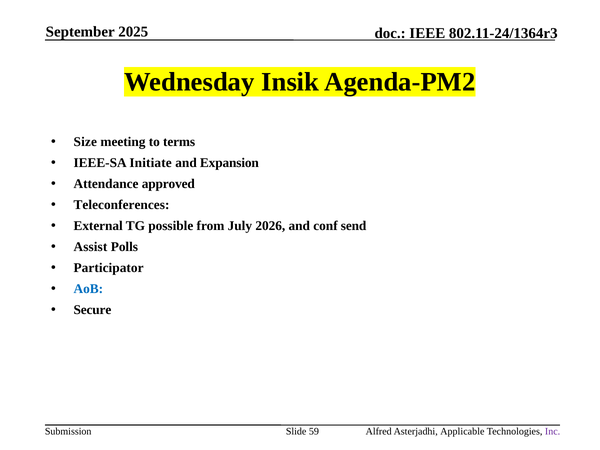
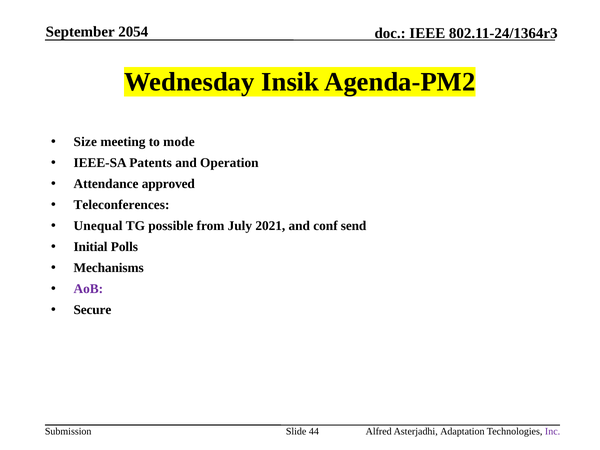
2025: 2025 -> 2054 (133, 32)
terms: terms -> mode (179, 142)
Initiate: Initiate -> Patents (151, 163)
Expansion: Expansion -> Operation (229, 163)
External: External -> Unequal (98, 226)
2026: 2026 -> 2021 (270, 226)
Assist: Assist -> Initial (91, 247)
Participator: Participator -> Mechanisms (109, 268)
AoB colour: blue -> purple (88, 289)
59: 59 -> 44 (314, 432)
Applicable: Applicable -> Adaptation (462, 432)
